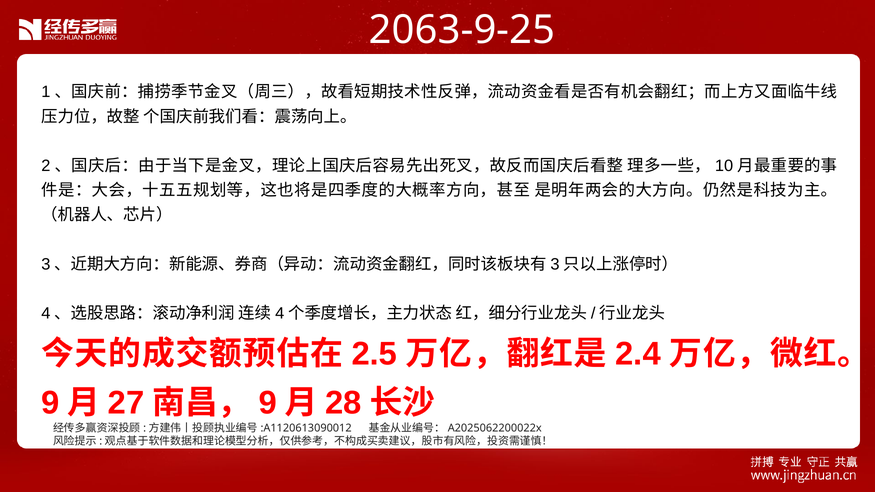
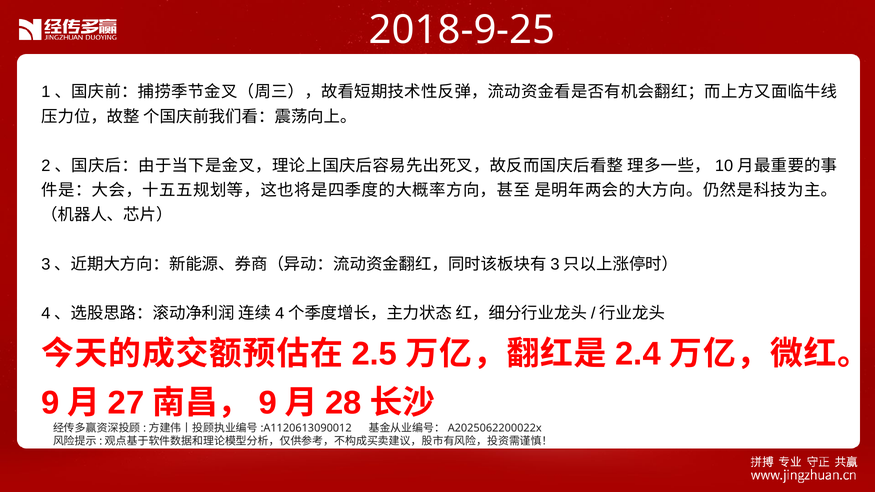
2063-9-25: 2063-9-25 -> 2018-9-25 (462, 30)
